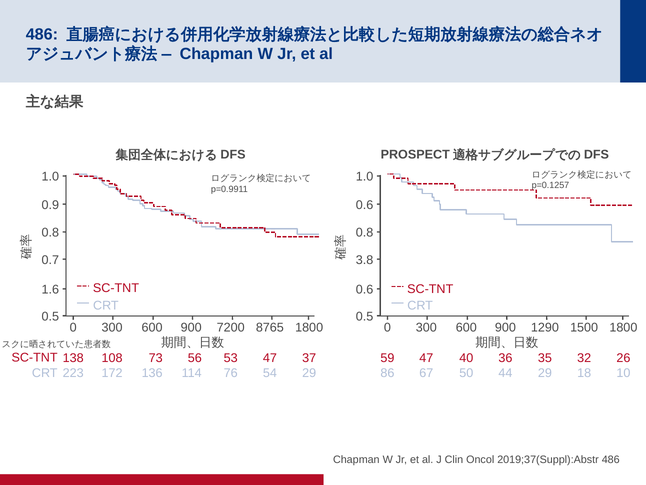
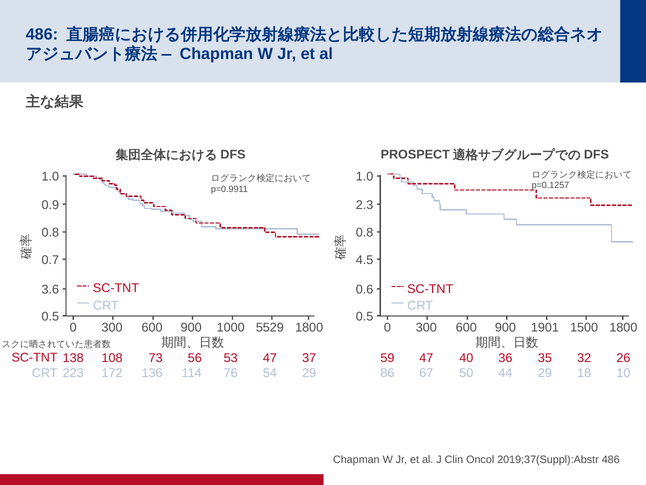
0.6: 0.6 -> 2.3 (365, 205)
3.8: 3.8 -> 4.5 (365, 260)
1.6: 1.6 -> 3.6 (50, 289)
7200: 7200 -> 1000 (231, 327)
8765: 8765 -> 5529 (270, 327)
1290: 1290 -> 1901 (545, 327)
